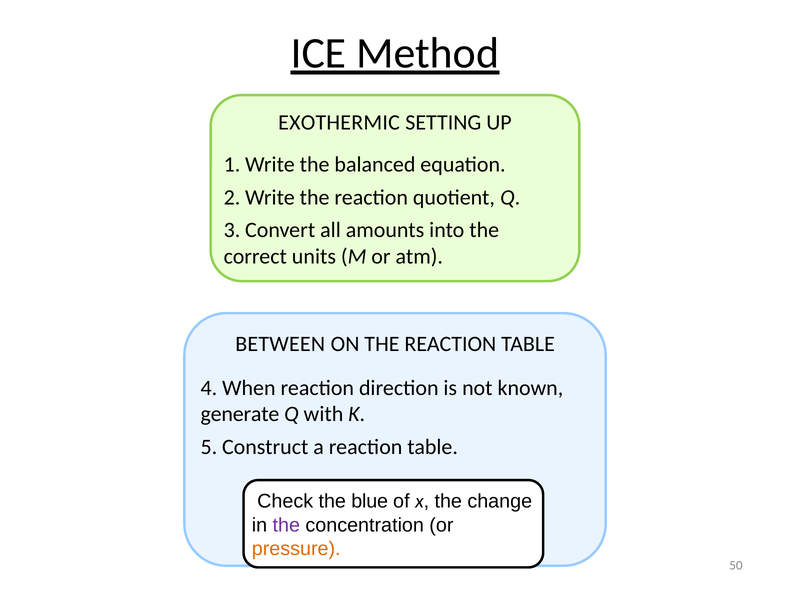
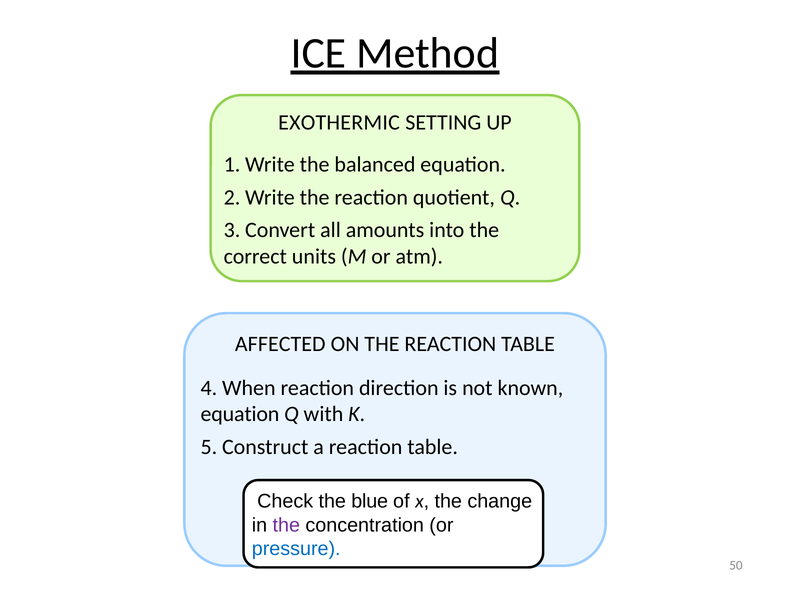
BETWEEN: BETWEEN -> AFFECTED (280, 344)
generate: generate -> equation (240, 415)
pressure colour: orange -> blue (296, 549)
